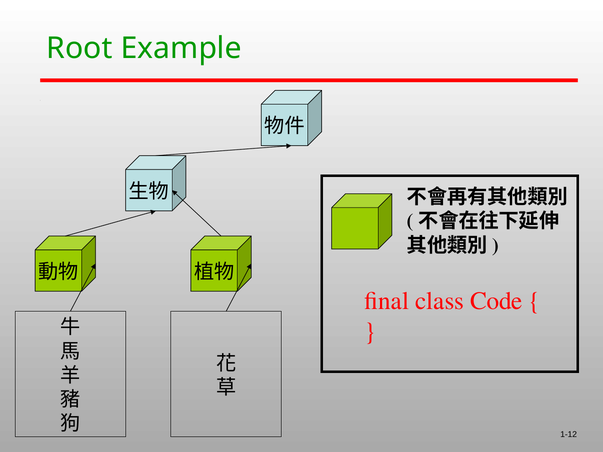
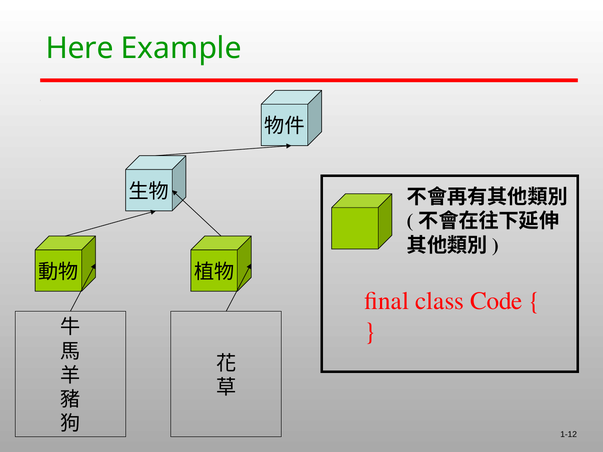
Root: Root -> Here (80, 48)
